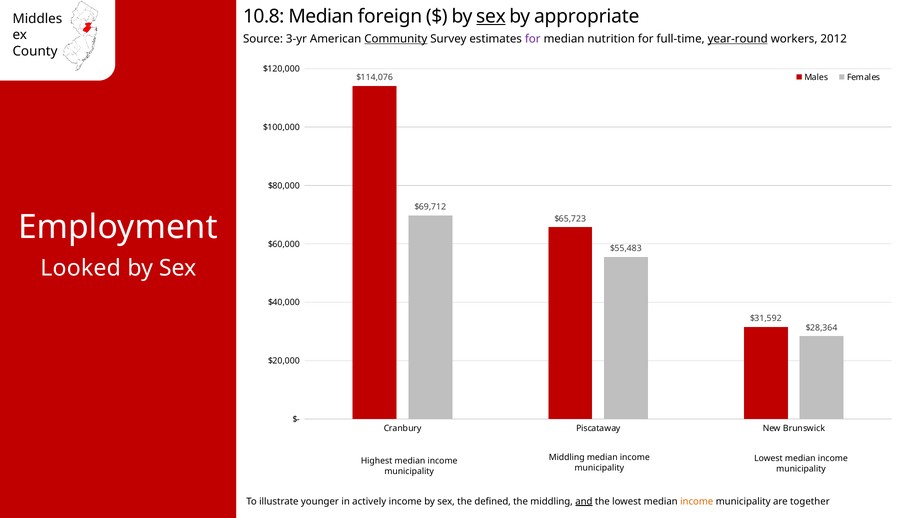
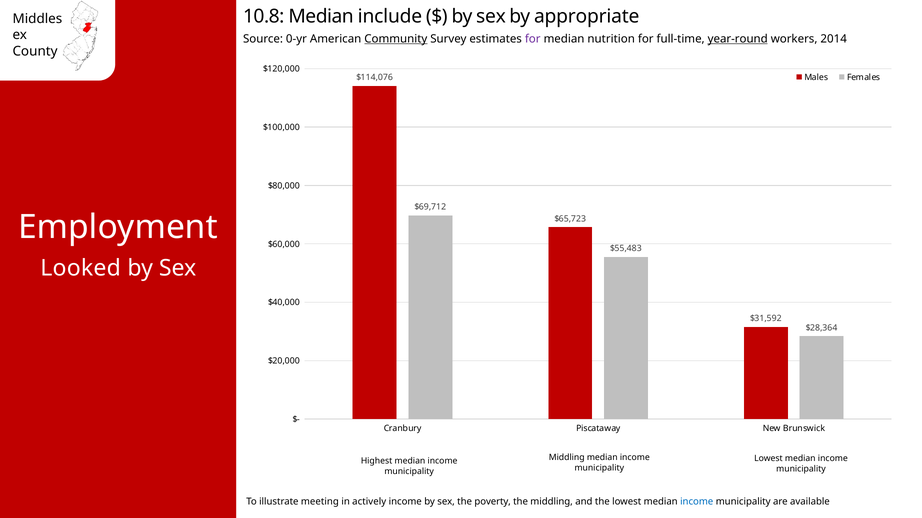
foreign: foreign -> include (390, 16)
sex underline: present -> none (491, 16)
3-yr: 3-yr -> 0-yr (296, 39)
2012: 2012 -> 2014 (834, 39)
younger: younger -> meeting (320, 502)
defined: defined -> poverty (493, 502)
and underline: present -> none (584, 502)
income colour: orange -> blue (697, 502)
together: together -> available (810, 502)
